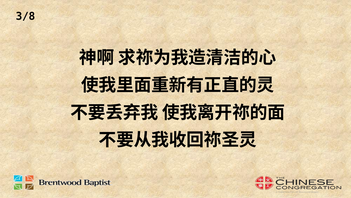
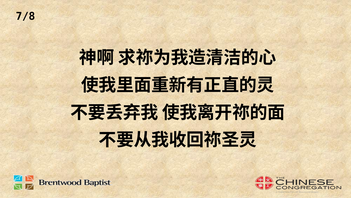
3/8: 3/8 -> 7/8 (25, 16)
